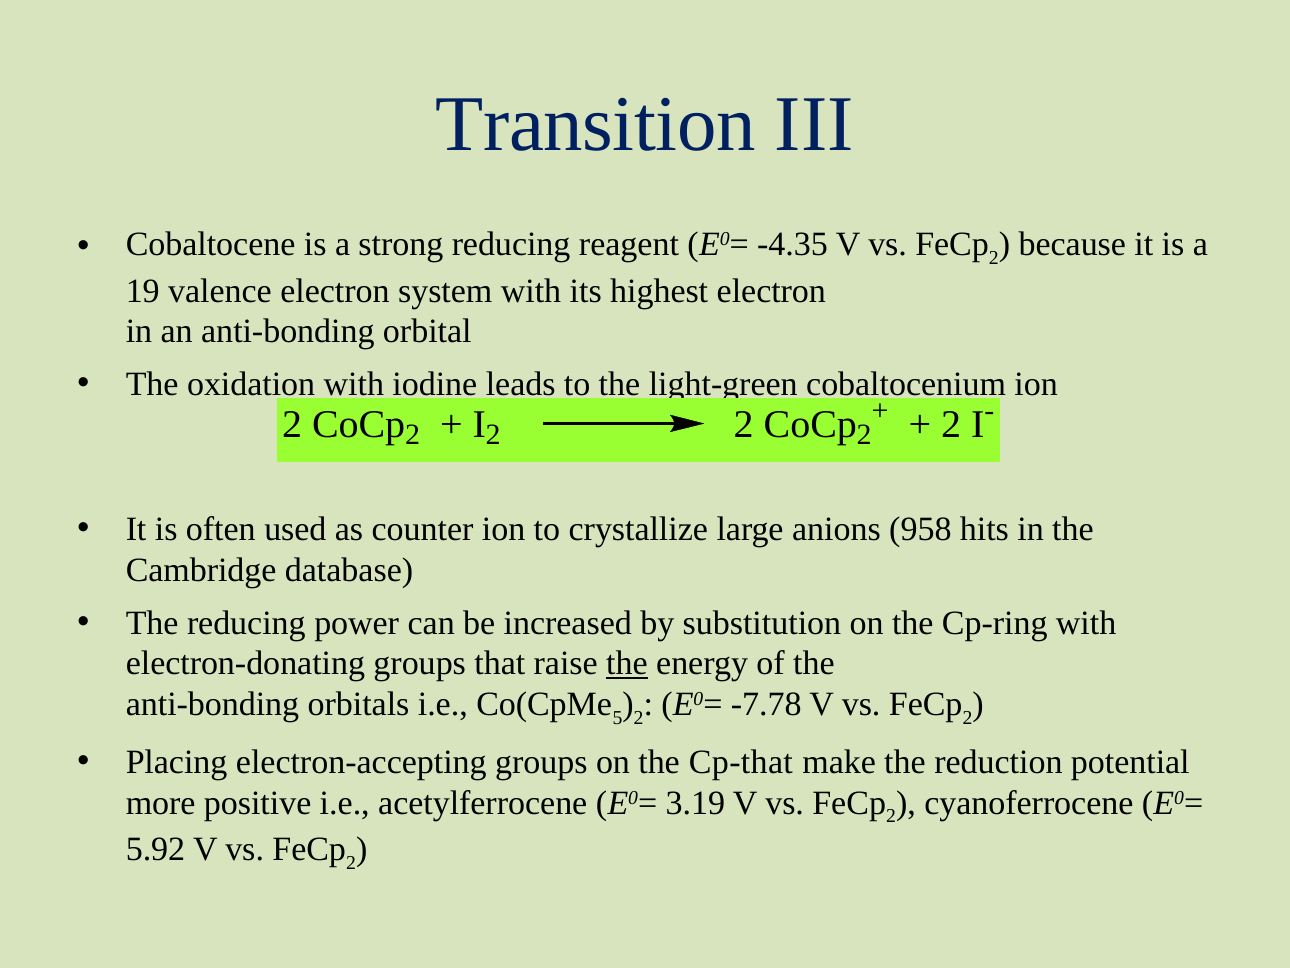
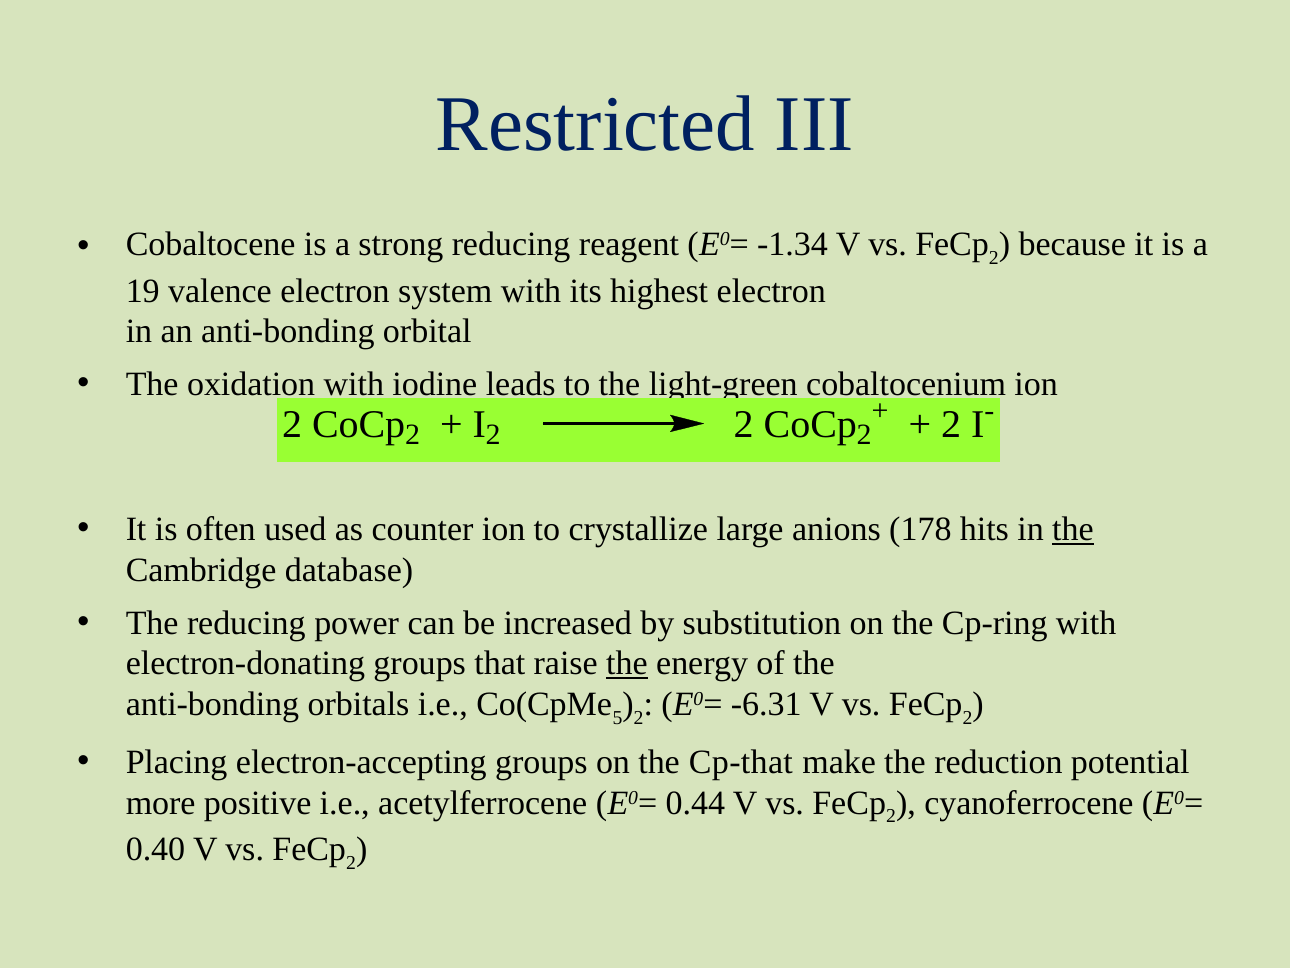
Transition: Transition -> Restricted (595, 125)
-4.35: -4.35 -> -1.34 (793, 244)
958: 958 -> 178 (920, 529)
the underline: none -> present (1073, 529)
-7.78: -7.78 -> -6.31 (766, 704)
3.19: 3.19 -> 0.44 (695, 803)
5.92: 5.92 -> 0.40 (155, 849)
